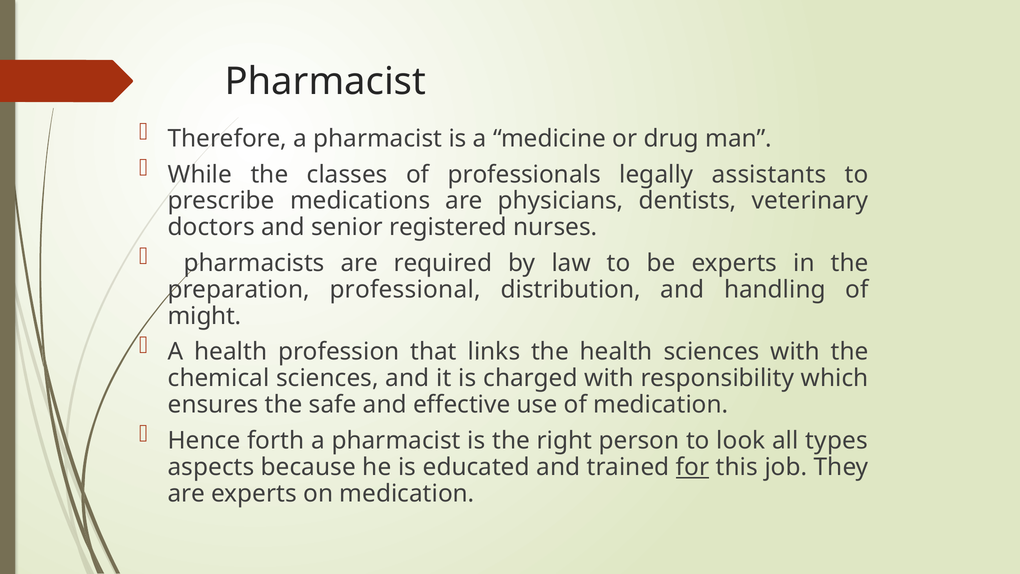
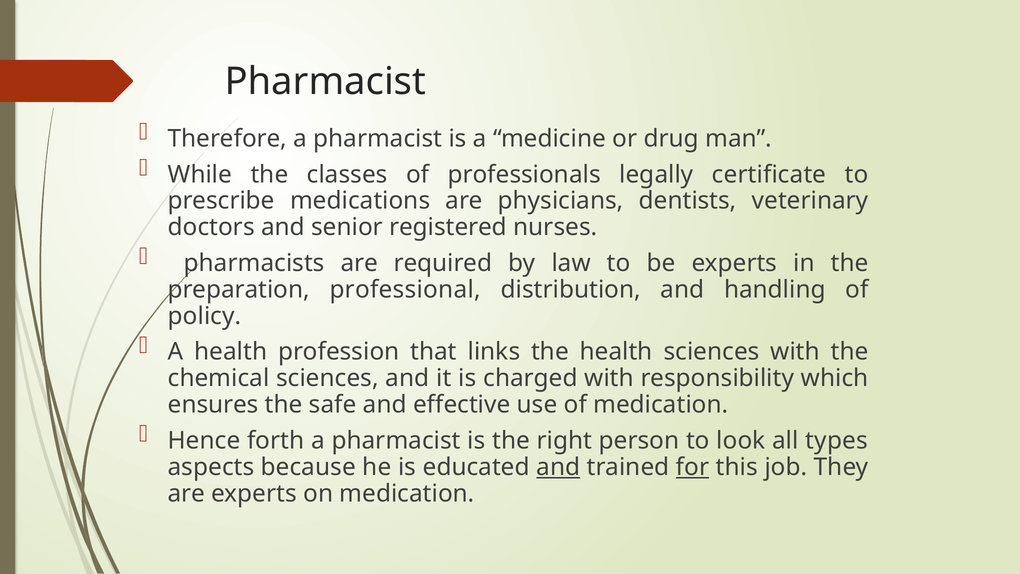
assistants: assistants -> certificate (769, 174)
might: might -> policy (205, 316)
and underline: none -> present (558, 467)
